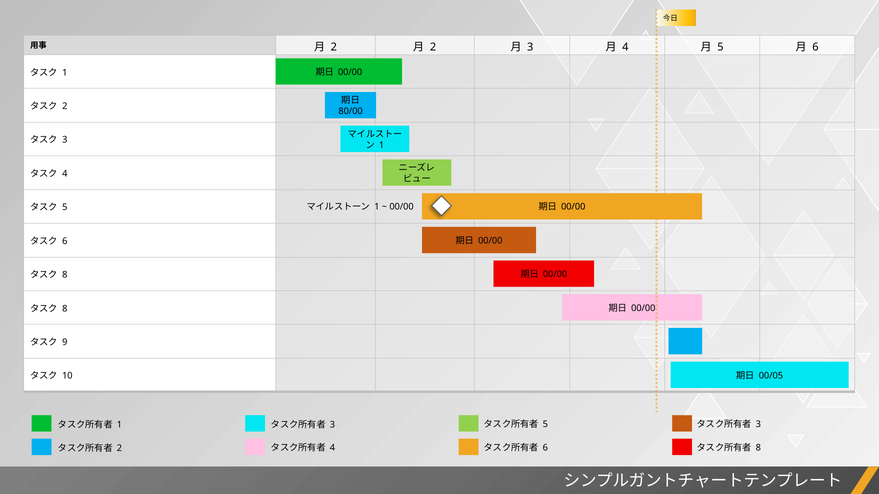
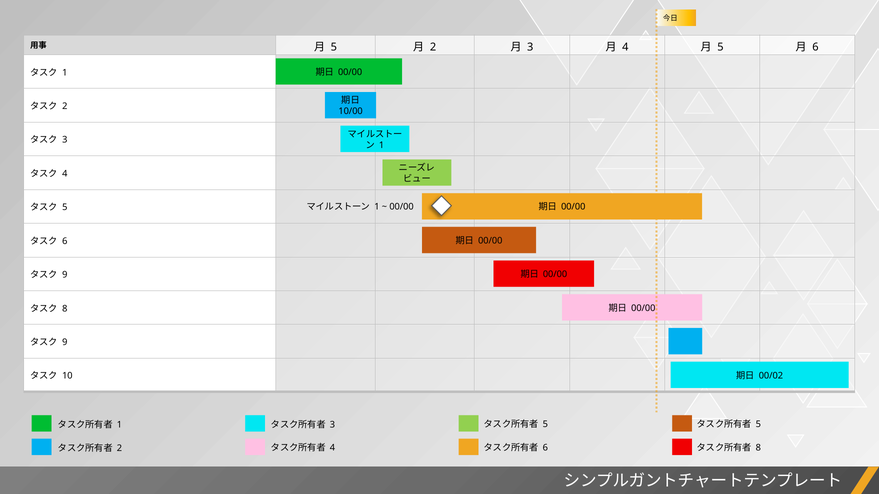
2: 2 -> 5 (334, 47)
80/00: 80/00 -> 10/00 (351, 111)
8: 8 -> 9 (65, 275)
00/05: 00/05 -> 00/02 (771, 376)
3: 3 -> 5 (758, 425)
